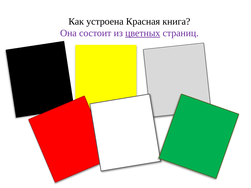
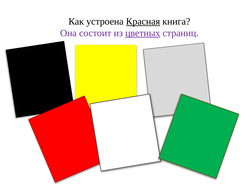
Красная underline: none -> present (143, 21)
